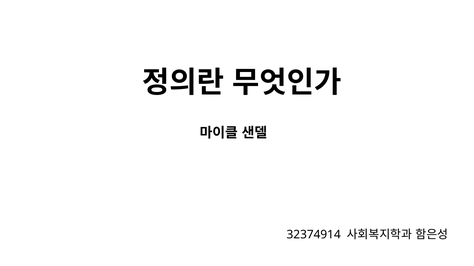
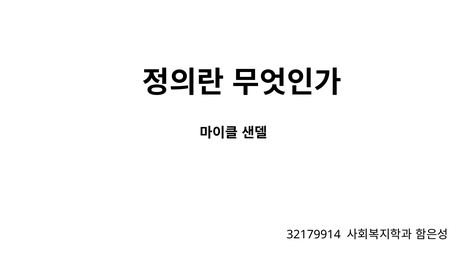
32374914: 32374914 -> 32179914 (314, 235)
